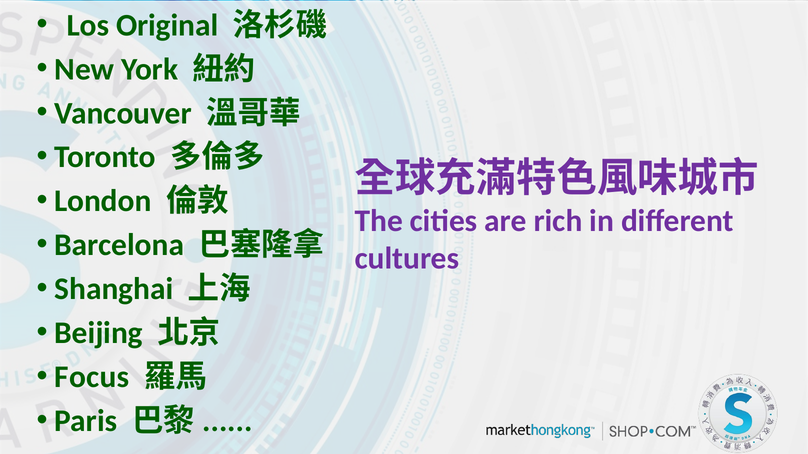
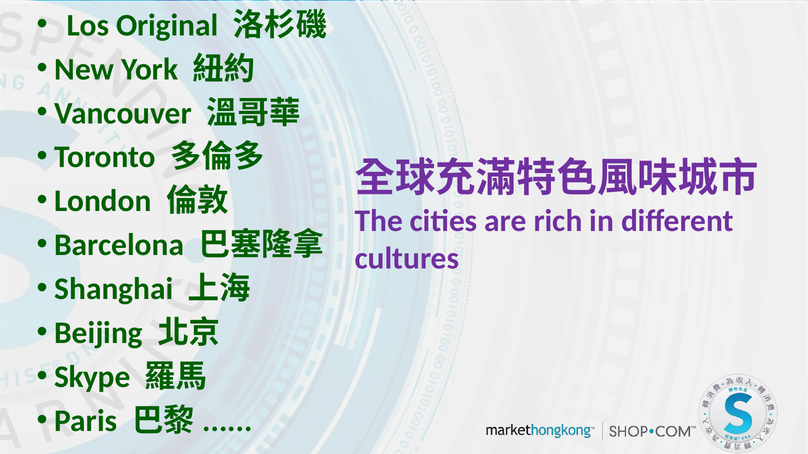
Focus: Focus -> Skype (92, 377)
